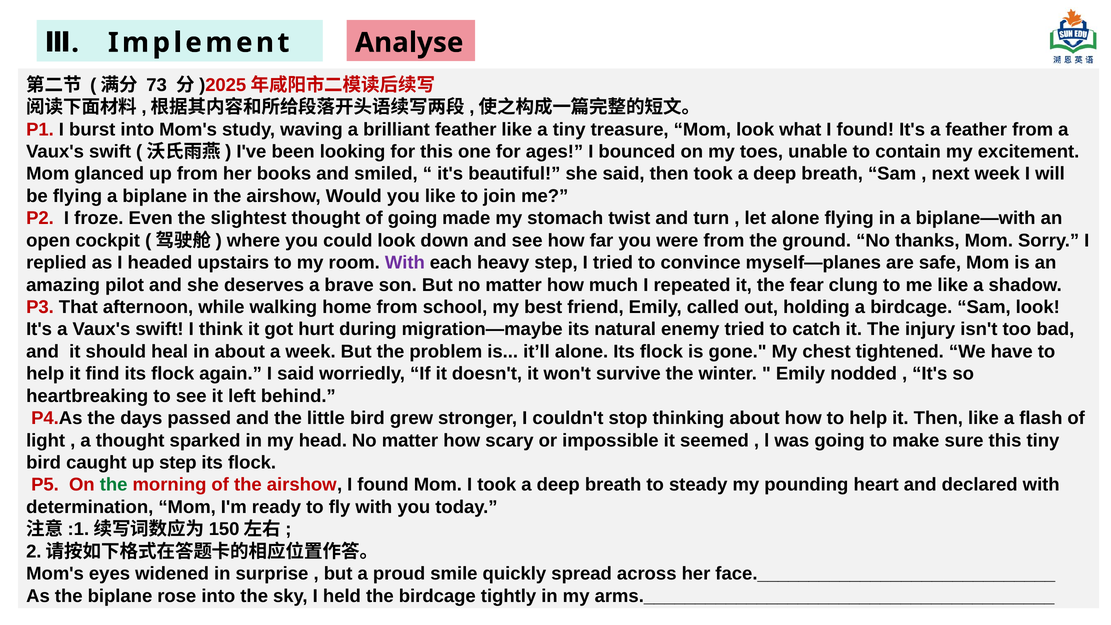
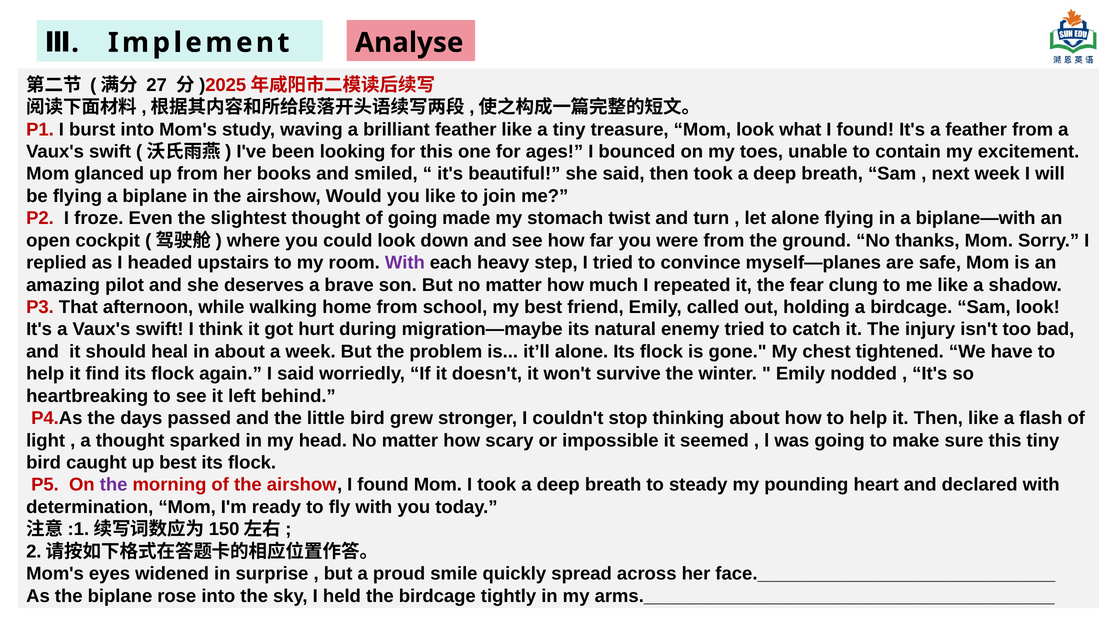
73: 73 -> 27 (157, 85)
up step: step -> best (178, 463)
the colour: green -> purple (114, 485)
